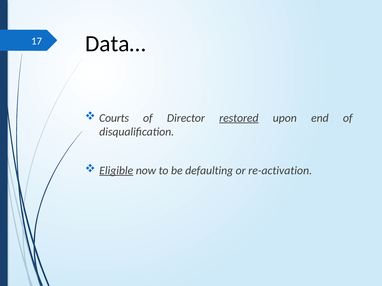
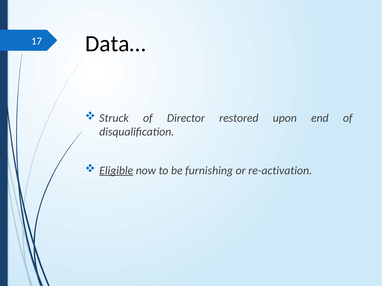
Courts: Courts -> Struck (114, 118)
restored underline: present -> none (239, 118)
defaulting: defaulting -> furnishing (209, 171)
